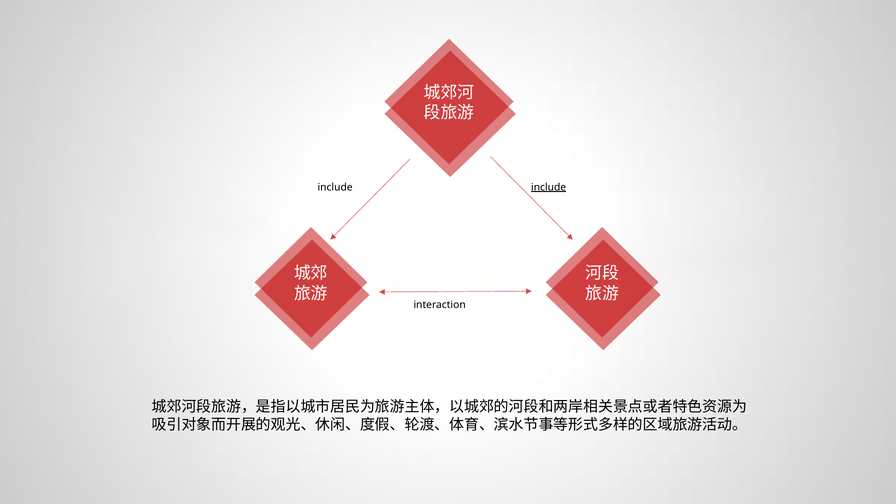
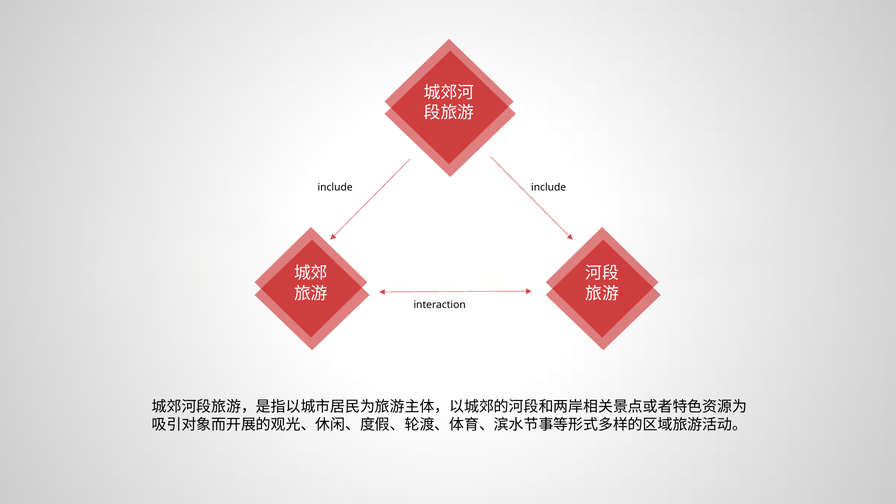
include underline: present -> none (549, 187)
